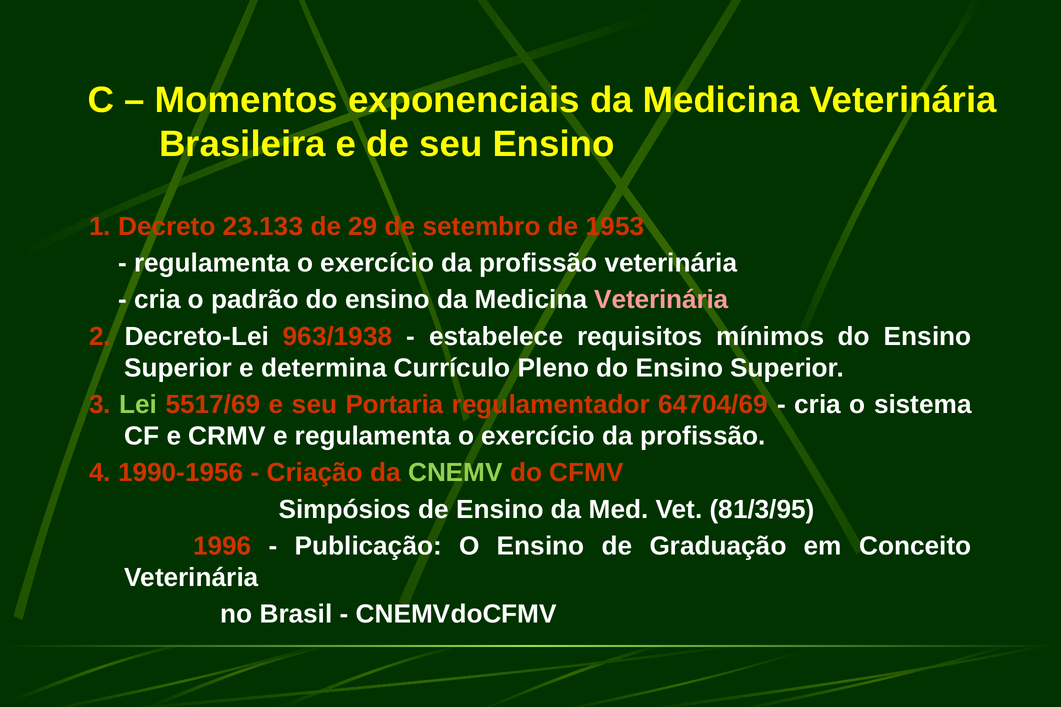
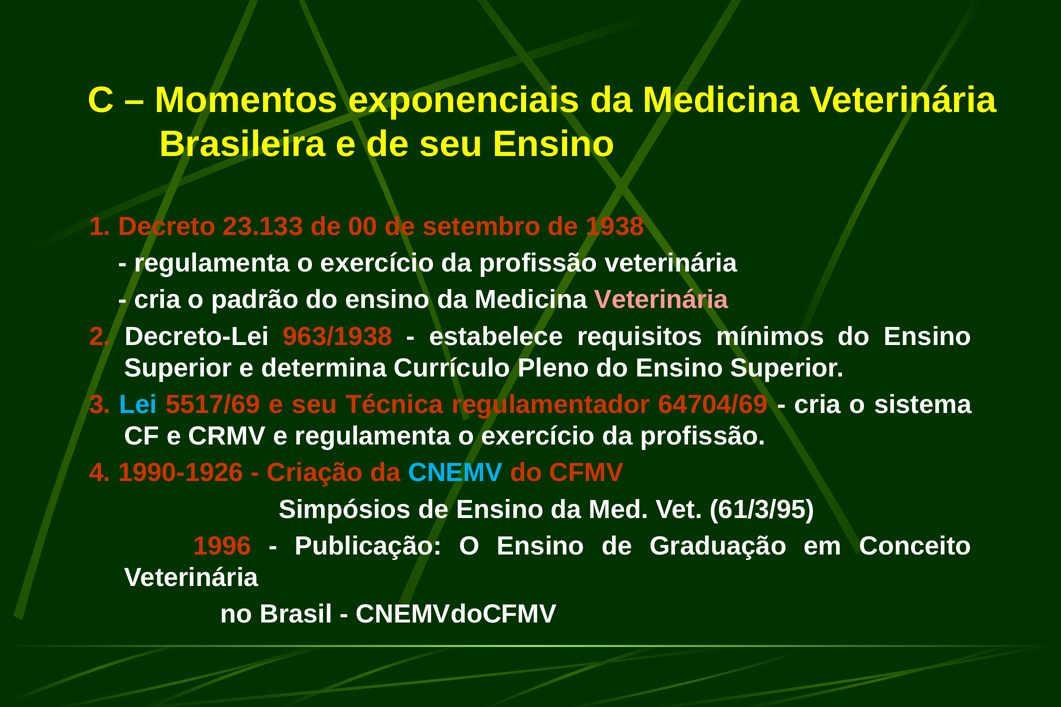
29: 29 -> 00 (363, 227)
1953: 1953 -> 1938 (615, 227)
Lei colour: light green -> light blue (138, 405)
Portaria: Portaria -> Técnica (394, 405)
1990-1956: 1990-1956 -> 1990-1926 (181, 473)
CNEMV colour: light green -> light blue (455, 473)
81/3/95: 81/3/95 -> 61/3/95 (762, 510)
